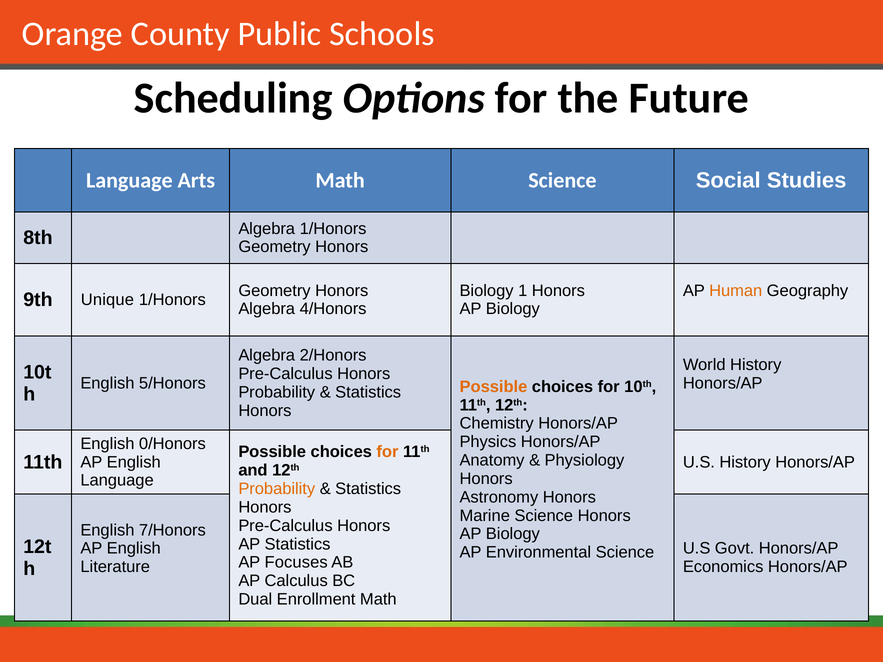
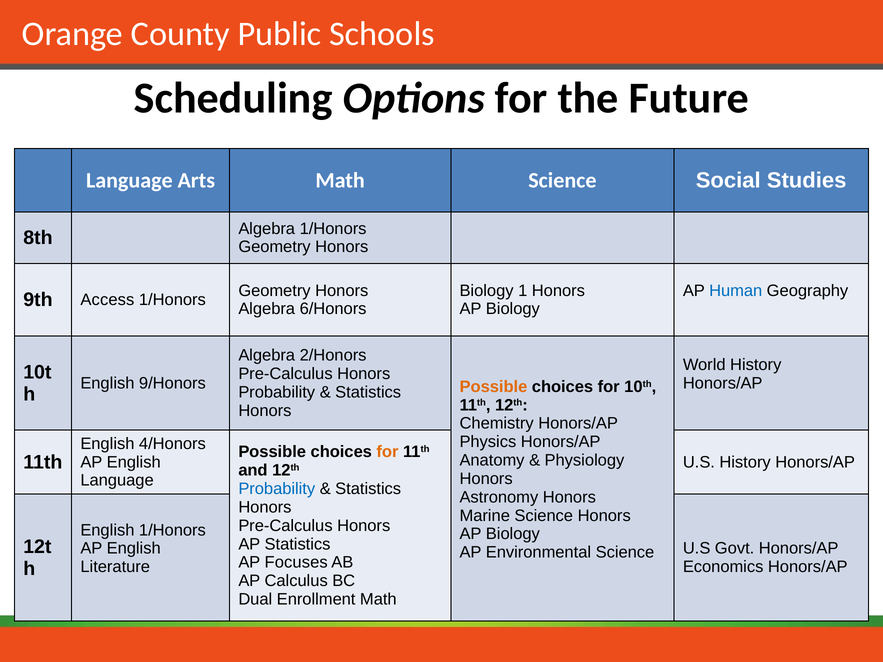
Human colour: orange -> blue (736, 291)
Unique: Unique -> Access (107, 300)
4/Honors: 4/Honors -> 6/Honors (333, 309)
5/Honors: 5/Honors -> 9/Honors (172, 383)
0/Honors: 0/Honors -> 4/Honors (172, 444)
Probability colour: orange -> blue (277, 489)
English 7/Honors: 7/Honors -> 1/Honors (172, 530)
